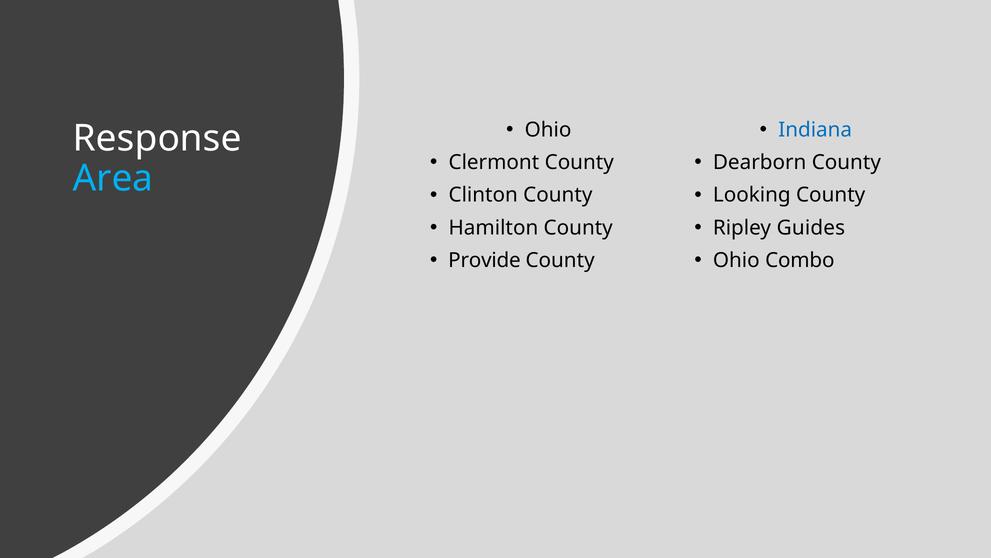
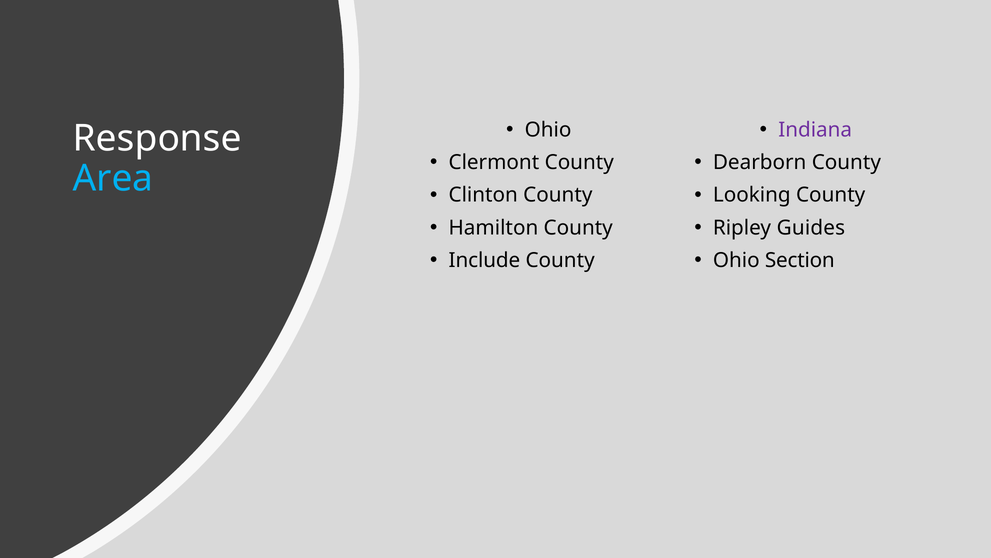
Indiana colour: blue -> purple (815, 130)
Provide: Provide -> Include (484, 260)
Combo: Combo -> Section (800, 260)
